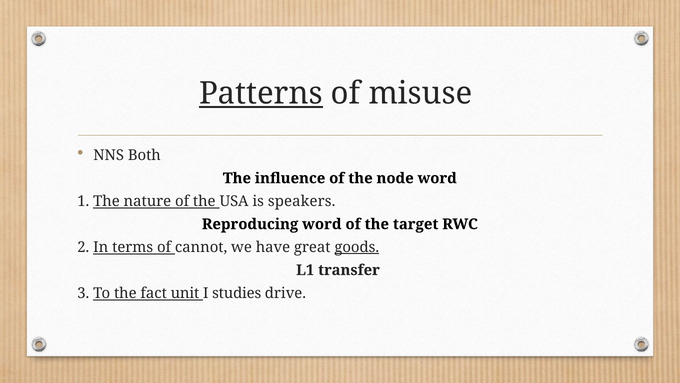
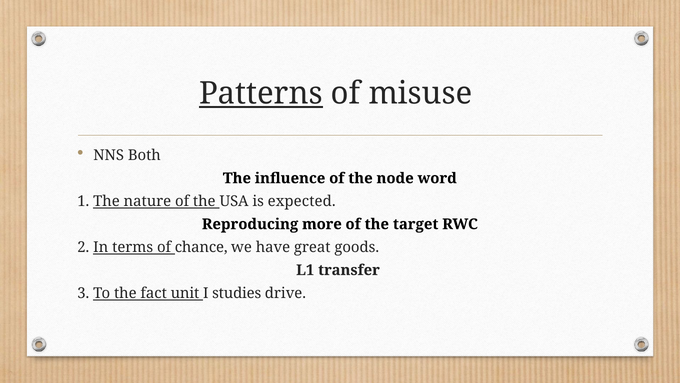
speakers: speakers -> expected (302, 201)
Reproducing word: word -> more (322, 224)
cannot: cannot -> chance (201, 247)
goods underline: present -> none (357, 247)
